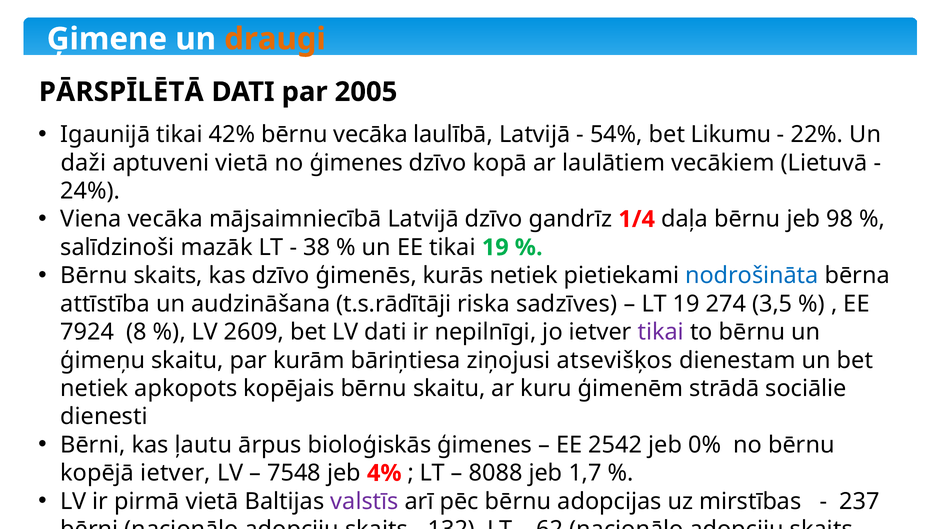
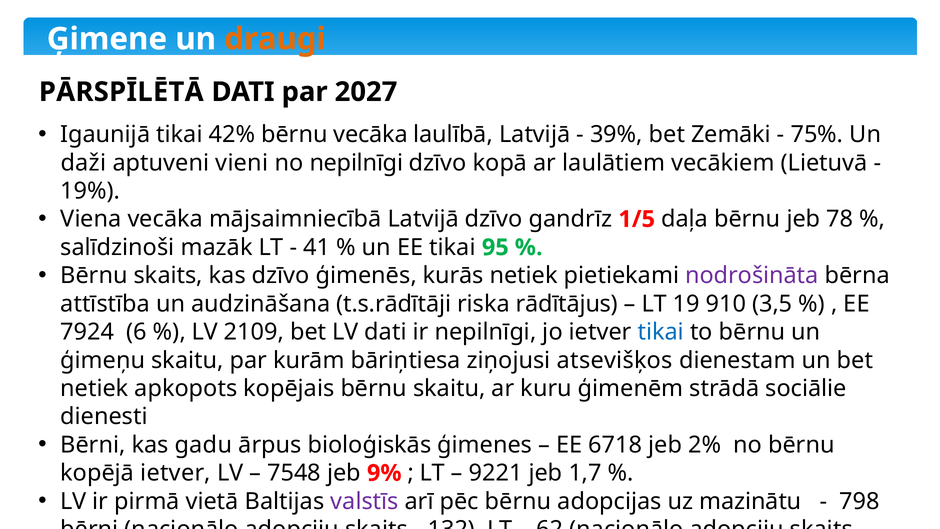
2005: 2005 -> 2027 (366, 92)
54%: 54% -> 39% (616, 134)
Likumu: Likumu -> Zemāki (731, 134)
22%: 22% -> 75% (817, 134)
aptuveni vietā: vietā -> vieni (242, 163)
no ģimenes: ģimenes -> nepilnīgi (356, 163)
24%: 24% -> 19% (90, 191)
1/4: 1/4 -> 1/5 (637, 219)
98: 98 -> 78 (840, 219)
38: 38 -> 41 (317, 247)
tikai 19: 19 -> 95 (495, 247)
nodrošināta colour: blue -> purple (752, 275)
sadzīves: sadzīves -> rādītājus (567, 304)
274: 274 -> 910 (726, 304)
8: 8 -> 6 (137, 332)
2609: 2609 -> 2109 (254, 332)
tikai colour: purple -> blue (661, 332)
ļautu: ļautu -> gadu (203, 445)
2542: 2542 -> 6718 (615, 445)
0%: 0% -> 2% (705, 445)
4%: 4% -> 9% (384, 473)
8088: 8088 -> 9221 (496, 473)
mirstības: mirstības -> mazinātu (750, 501)
237: 237 -> 798 (859, 501)
